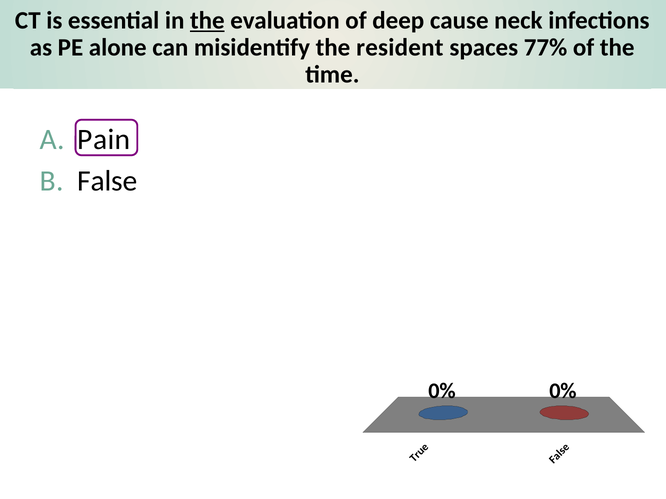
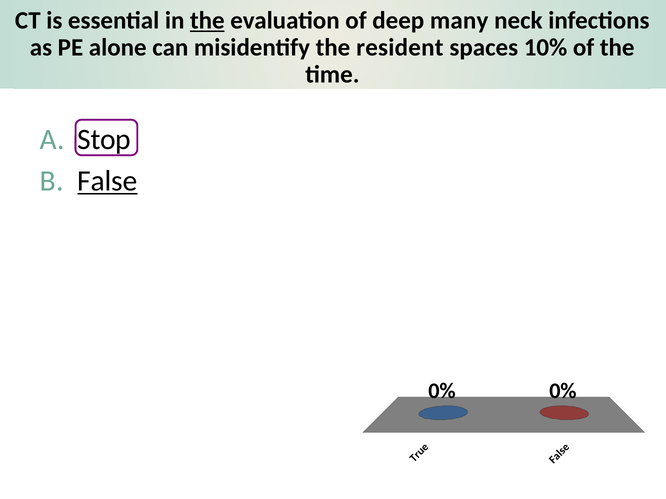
cause: cause -> many (459, 21)
77%: 77% -> 10% (546, 48)
Pain: Pain -> Stop (104, 140)
False underline: none -> present (108, 181)
